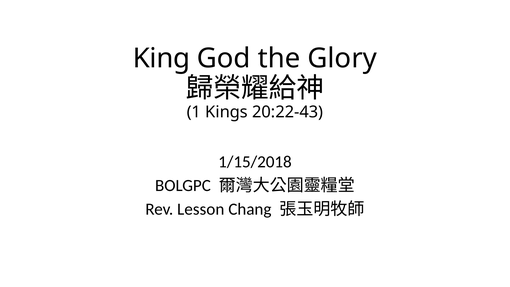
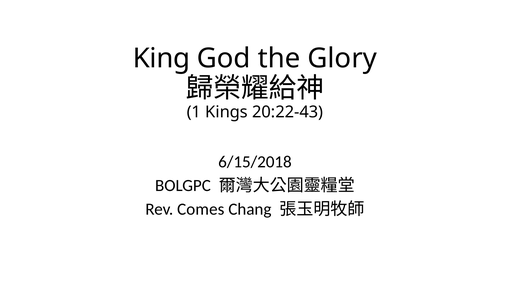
1/15/2018: 1/15/2018 -> 6/15/2018 (255, 162)
Lesson: Lesson -> Comes (201, 209)
